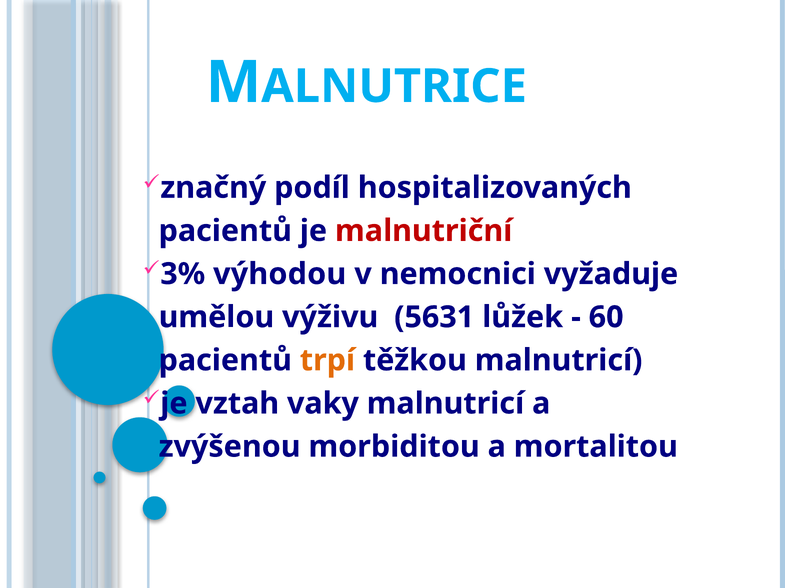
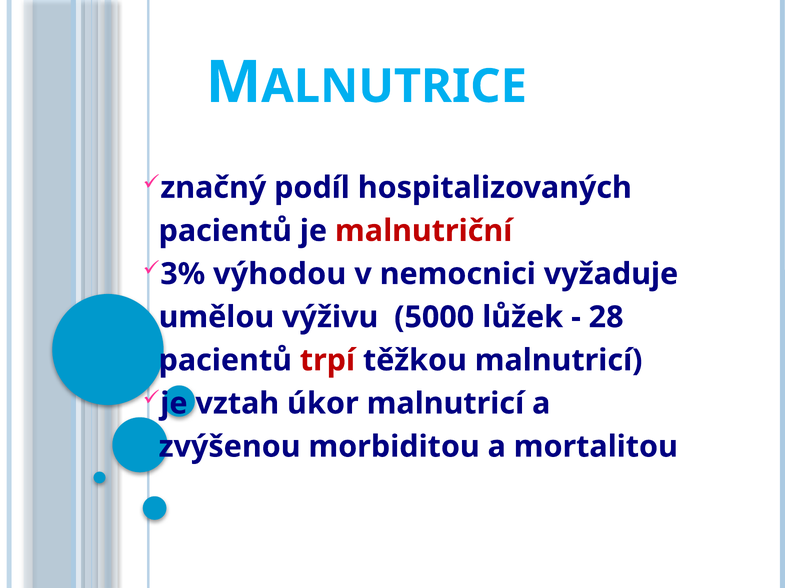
5631: 5631 -> 5000 (434, 318)
60: 60 -> 28 (606, 318)
trpí colour: orange -> red (327, 361)
vaky: vaky -> úkor (323, 404)
